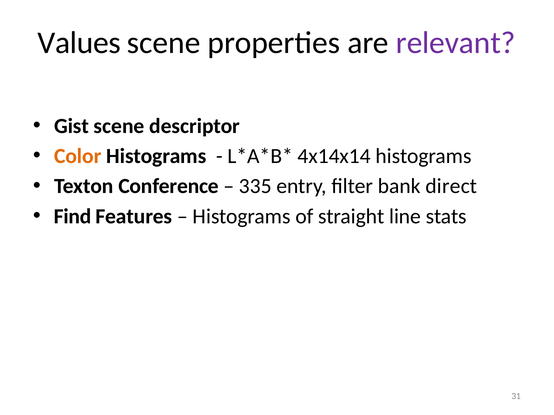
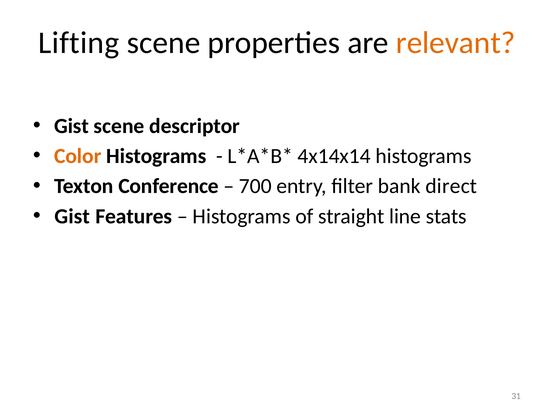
Values: Values -> Lifting (79, 43)
relevant colour: purple -> orange (456, 43)
335: 335 -> 700 (255, 186)
Find: Find -> Gist (72, 216)
